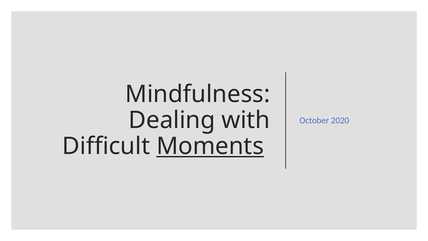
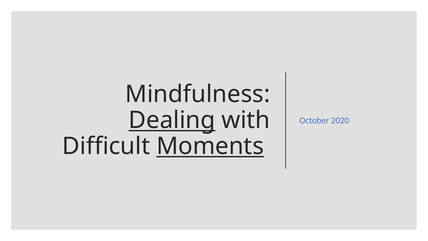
Dealing underline: none -> present (172, 120)
